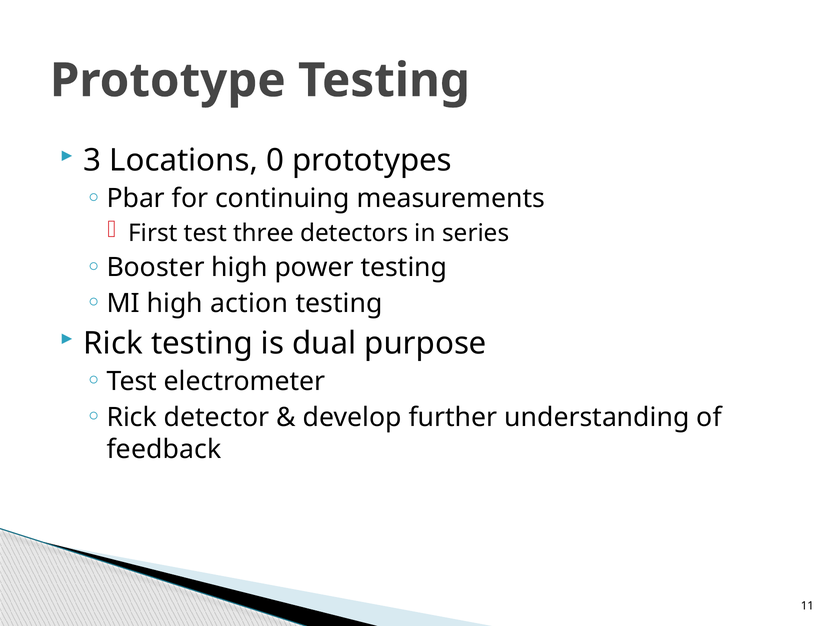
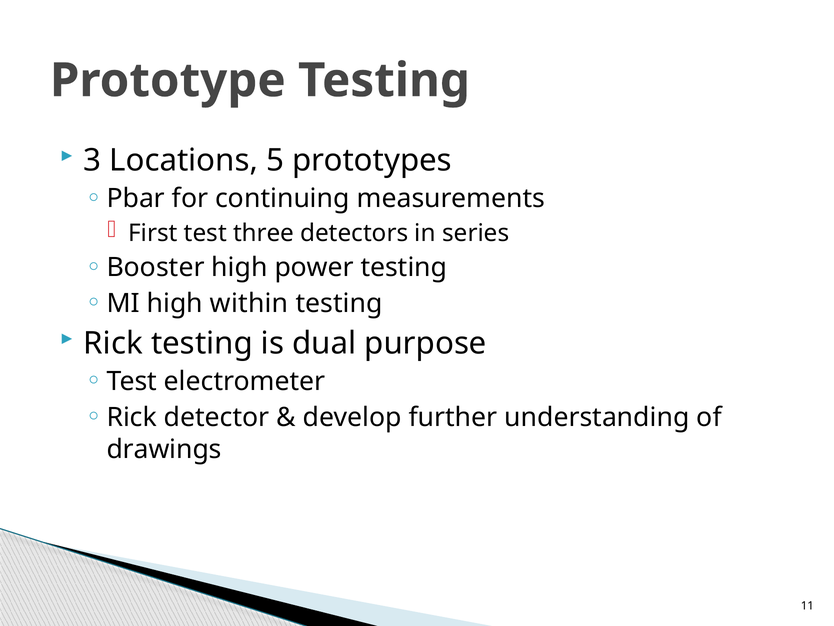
0: 0 -> 5 (275, 160)
action: action -> within (249, 303)
feedback: feedback -> drawings (164, 449)
